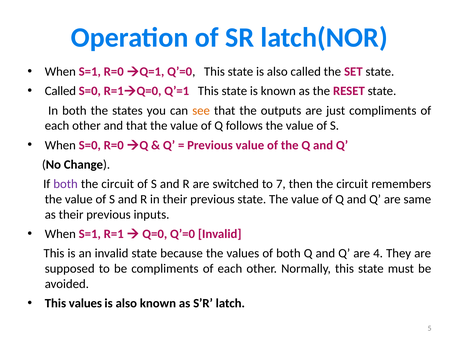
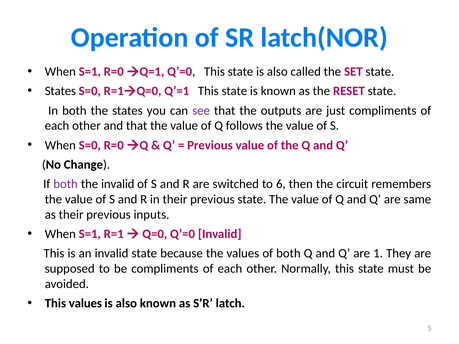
Called: Called -> States (60, 91)
see colour: orange -> purple (201, 111)
circuit: circuit -> invalid (118, 184)
7: 7 -> 6 (281, 184)
4: 4 -> 1 (378, 253)
